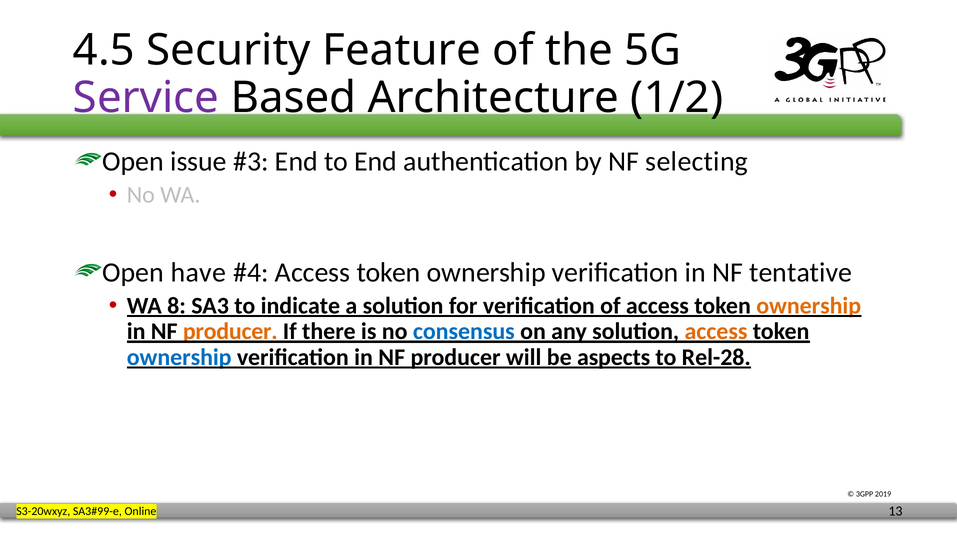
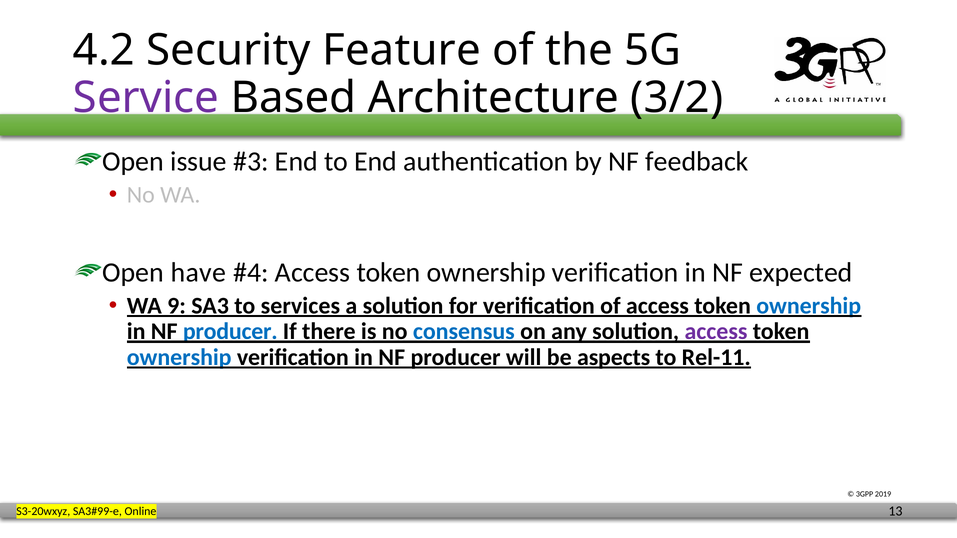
4.5: 4.5 -> 4.2 (104, 50)
1/2: 1/2 -> 3/2 (677, 98)
selecting: selecting -> feedback (697, 162)
tentative: tentative -> expected (801, 273)
8: 8 -> 9 (177, 306)
indicate: indicate -> services (300, 306)
ownership colour: orange -> blue (809, 306)
producer colour: orange -> blue (230, 332)
access colour: orange -> purple (716, 332)
Rel-28: Rel-28 -> Rel-11 (716, 358)
